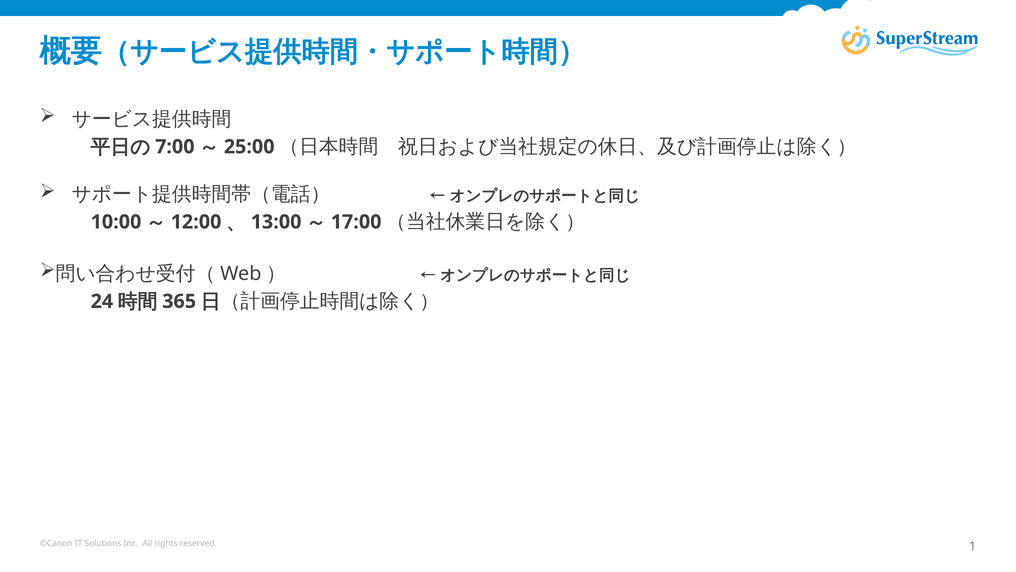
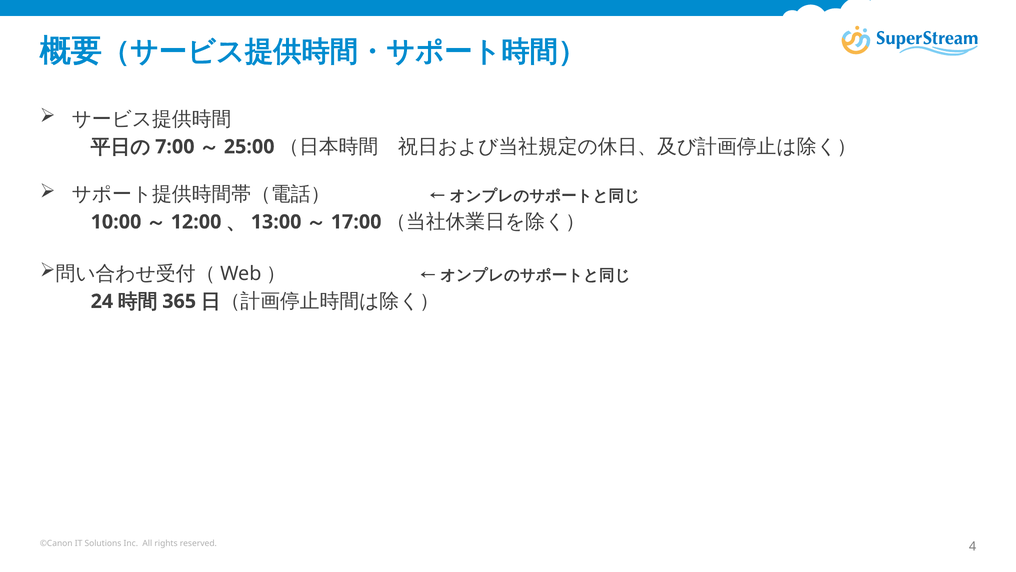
1: 1 -> 4 (973, 546)
